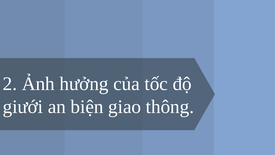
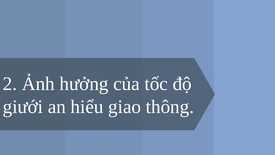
biện: biện -> hiểu (87, 107)
